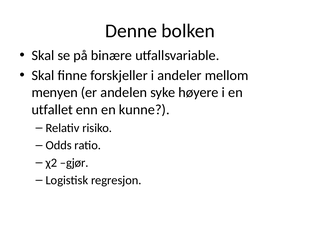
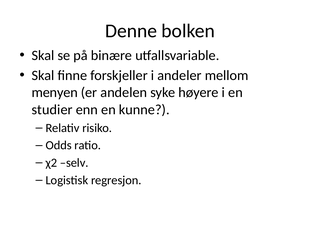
utfallet: utfallet -> studier (52, 110)
gjør: gjør -> selv (74, 163)
